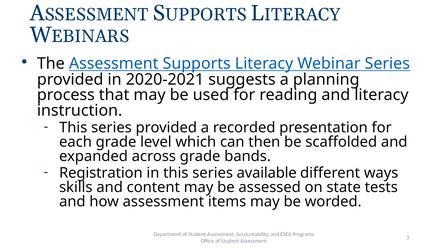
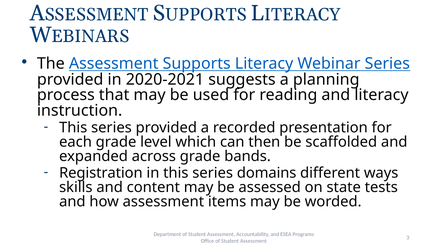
available: available -> domains (267, 173)
